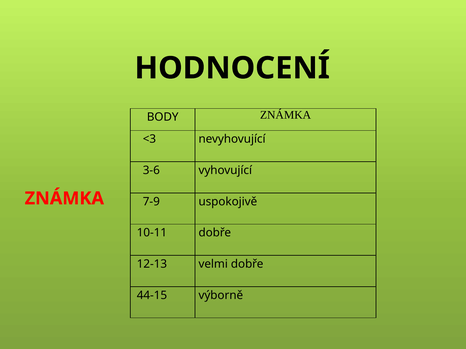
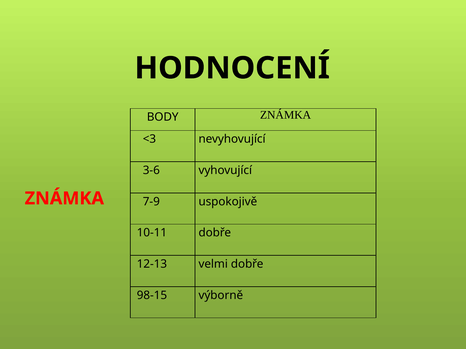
44-15: 44-15 -> 98-15 (152, 296)
